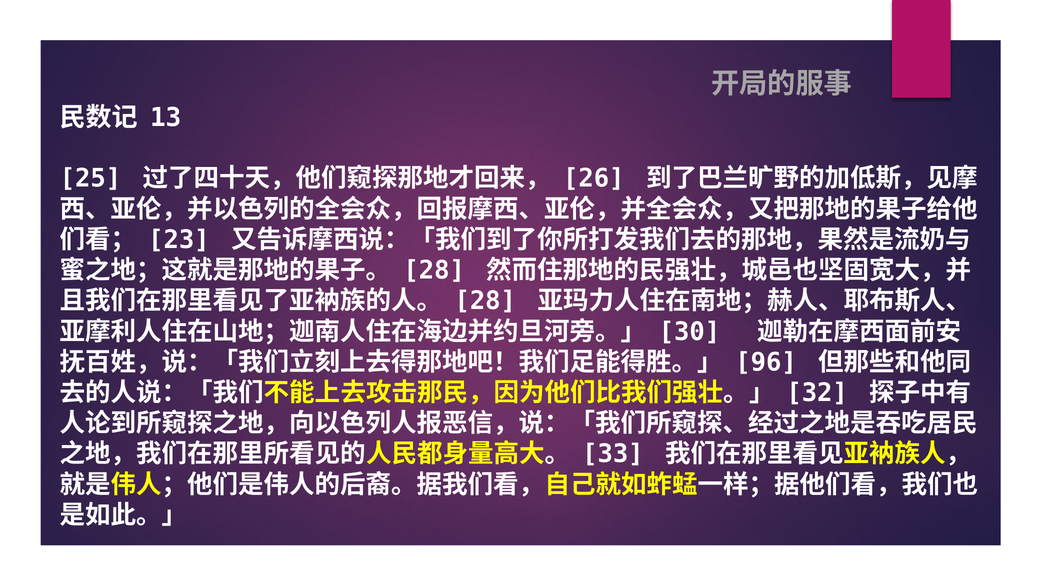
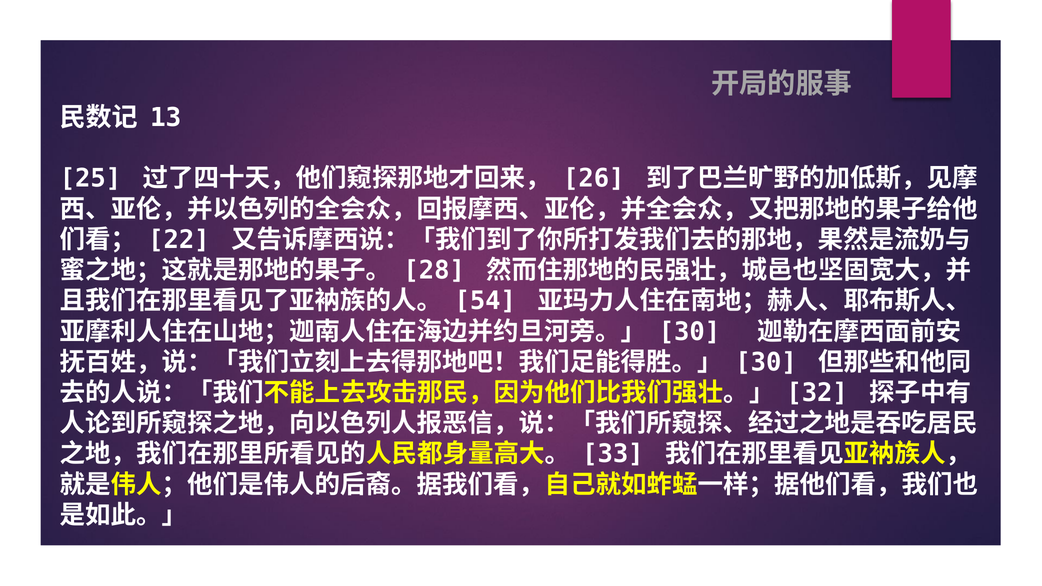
23: 23 -> 22 (179, 240)
28: 28 -> 54 (485, 301)
96: 96 -> 30 (766, 362)
